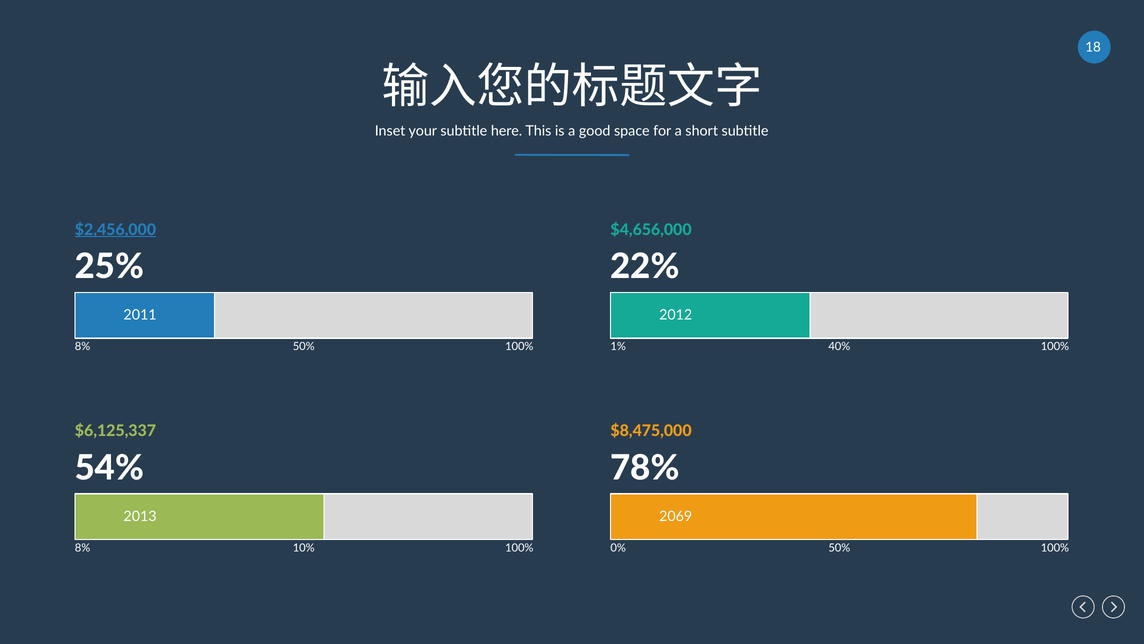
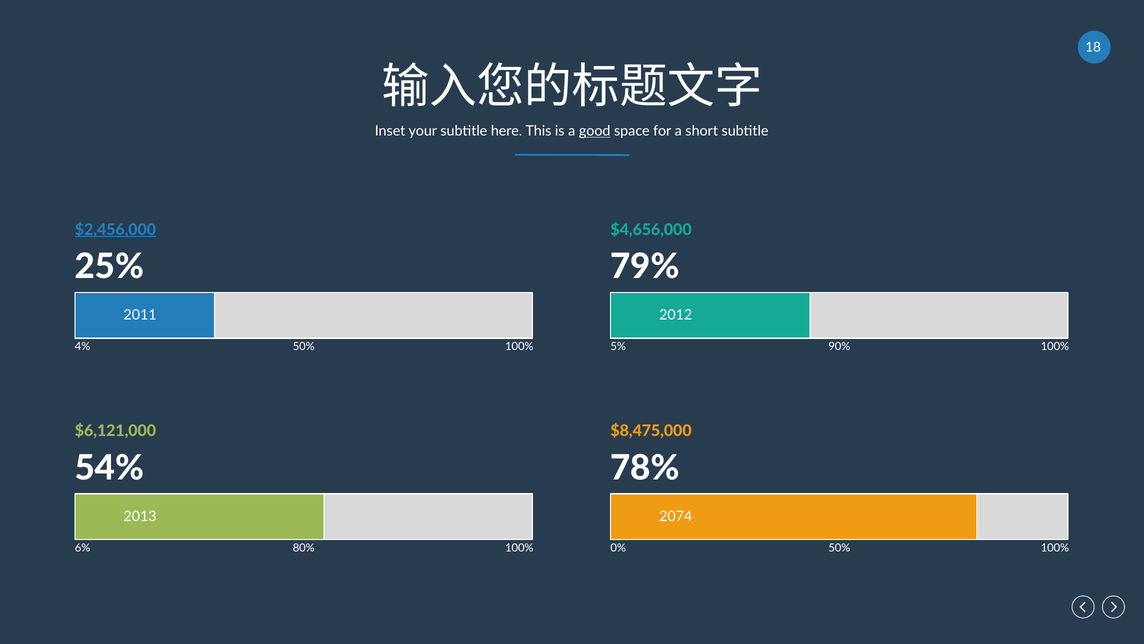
good underline: none -> present (595, 131)
22%: 22% -> 79% (645, 267)
8%: 8% -> 4% (83, 346)
1%: 1% -> 5% (618, 346)
40%: 40% -> 90% (839, 346)
$6,125,337: $6,125,337 -> $6,121,000 (115, 431)
2069: 2069 -> 2074 (676, 516)
8%: 8% -> 6% (83, 548)
10%: 10% -> 80% (304, 548)
